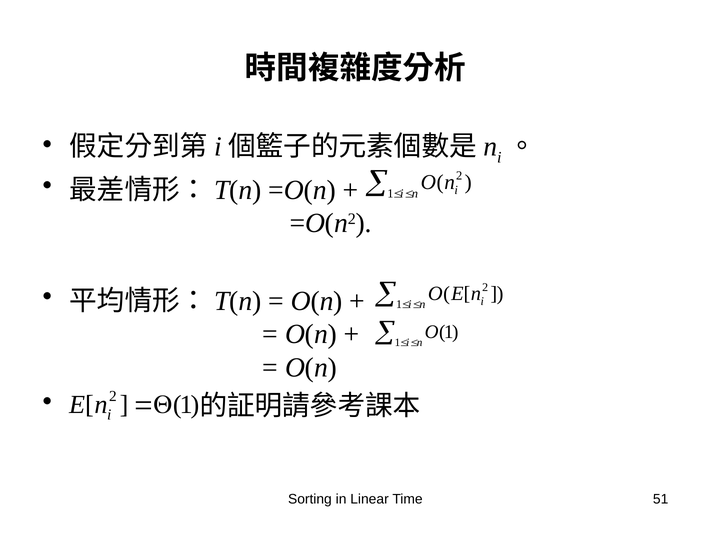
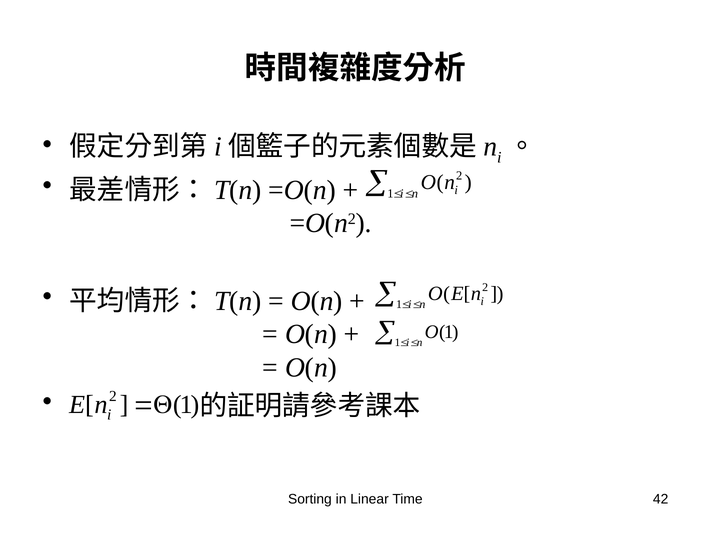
51: 51 -> 42 (661, 498)
